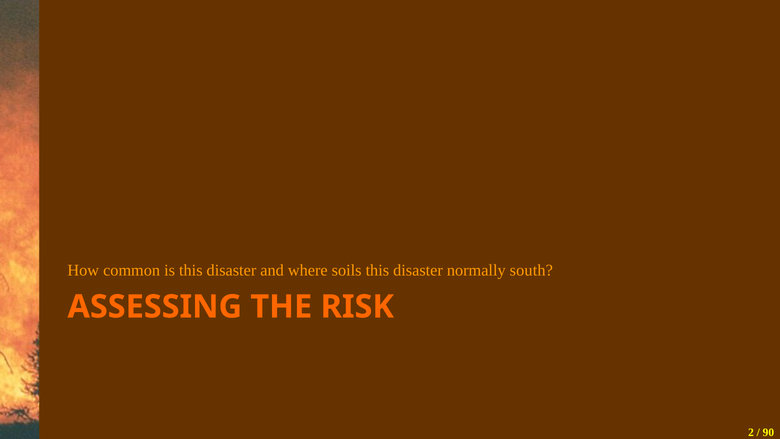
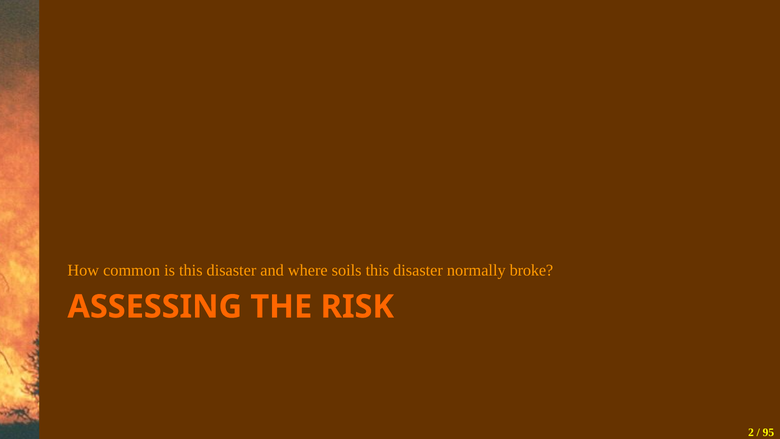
south: south -> broke (531, 270)
90: 90 -> 95 (768, 432)
